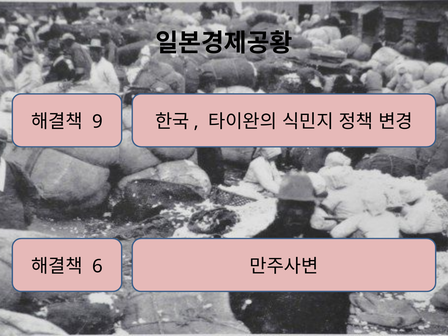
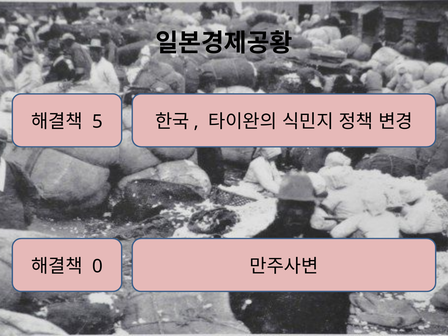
9: 9 -> 5 (98, 122)
6: 6 -> 0 (98, 266)
